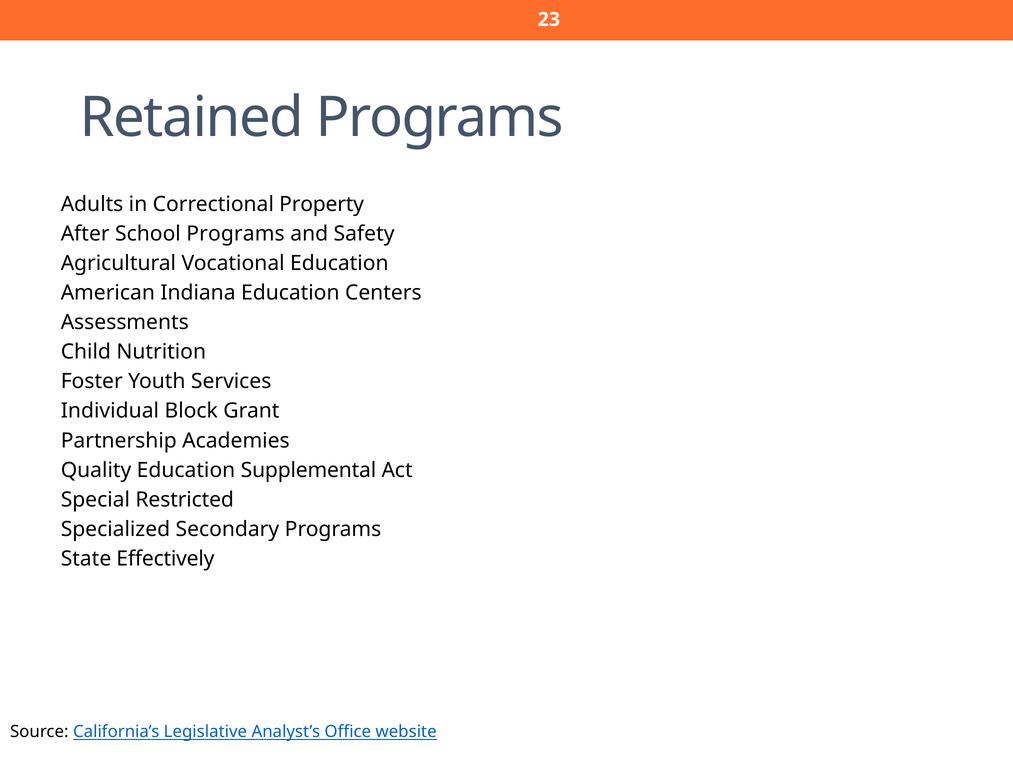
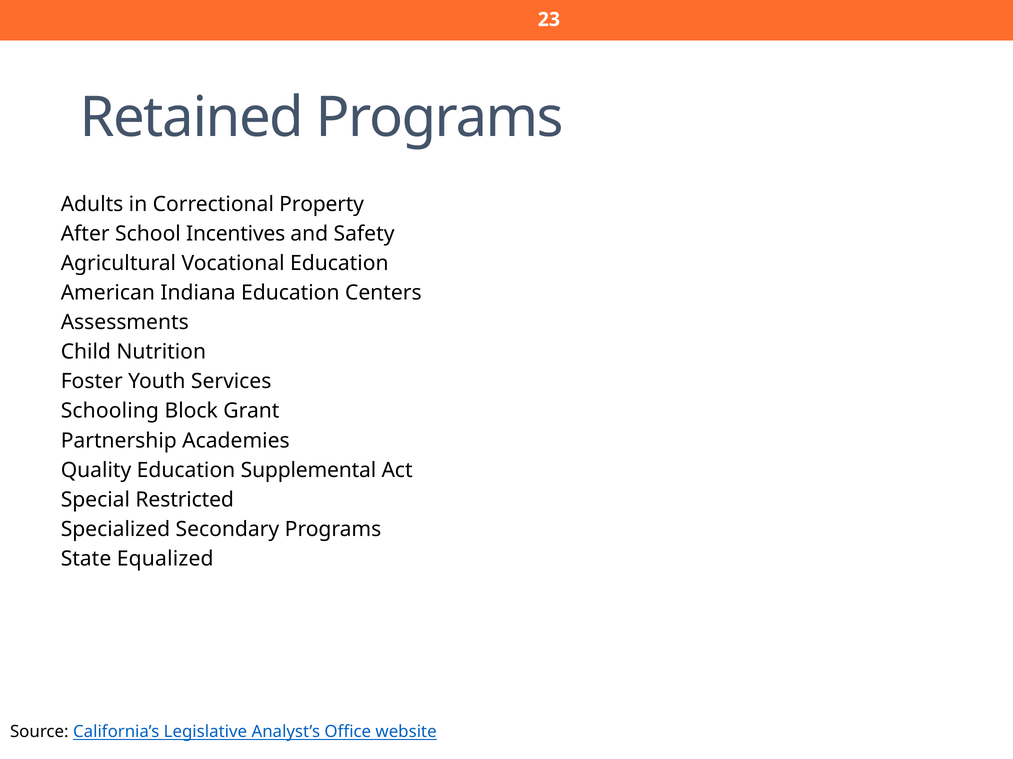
School Programs: Programs -> Incentives (236, 234)
Individual: Individual -> Schooling (110, 411)
Effectively: Effectively -> Equalized (165, 559)
